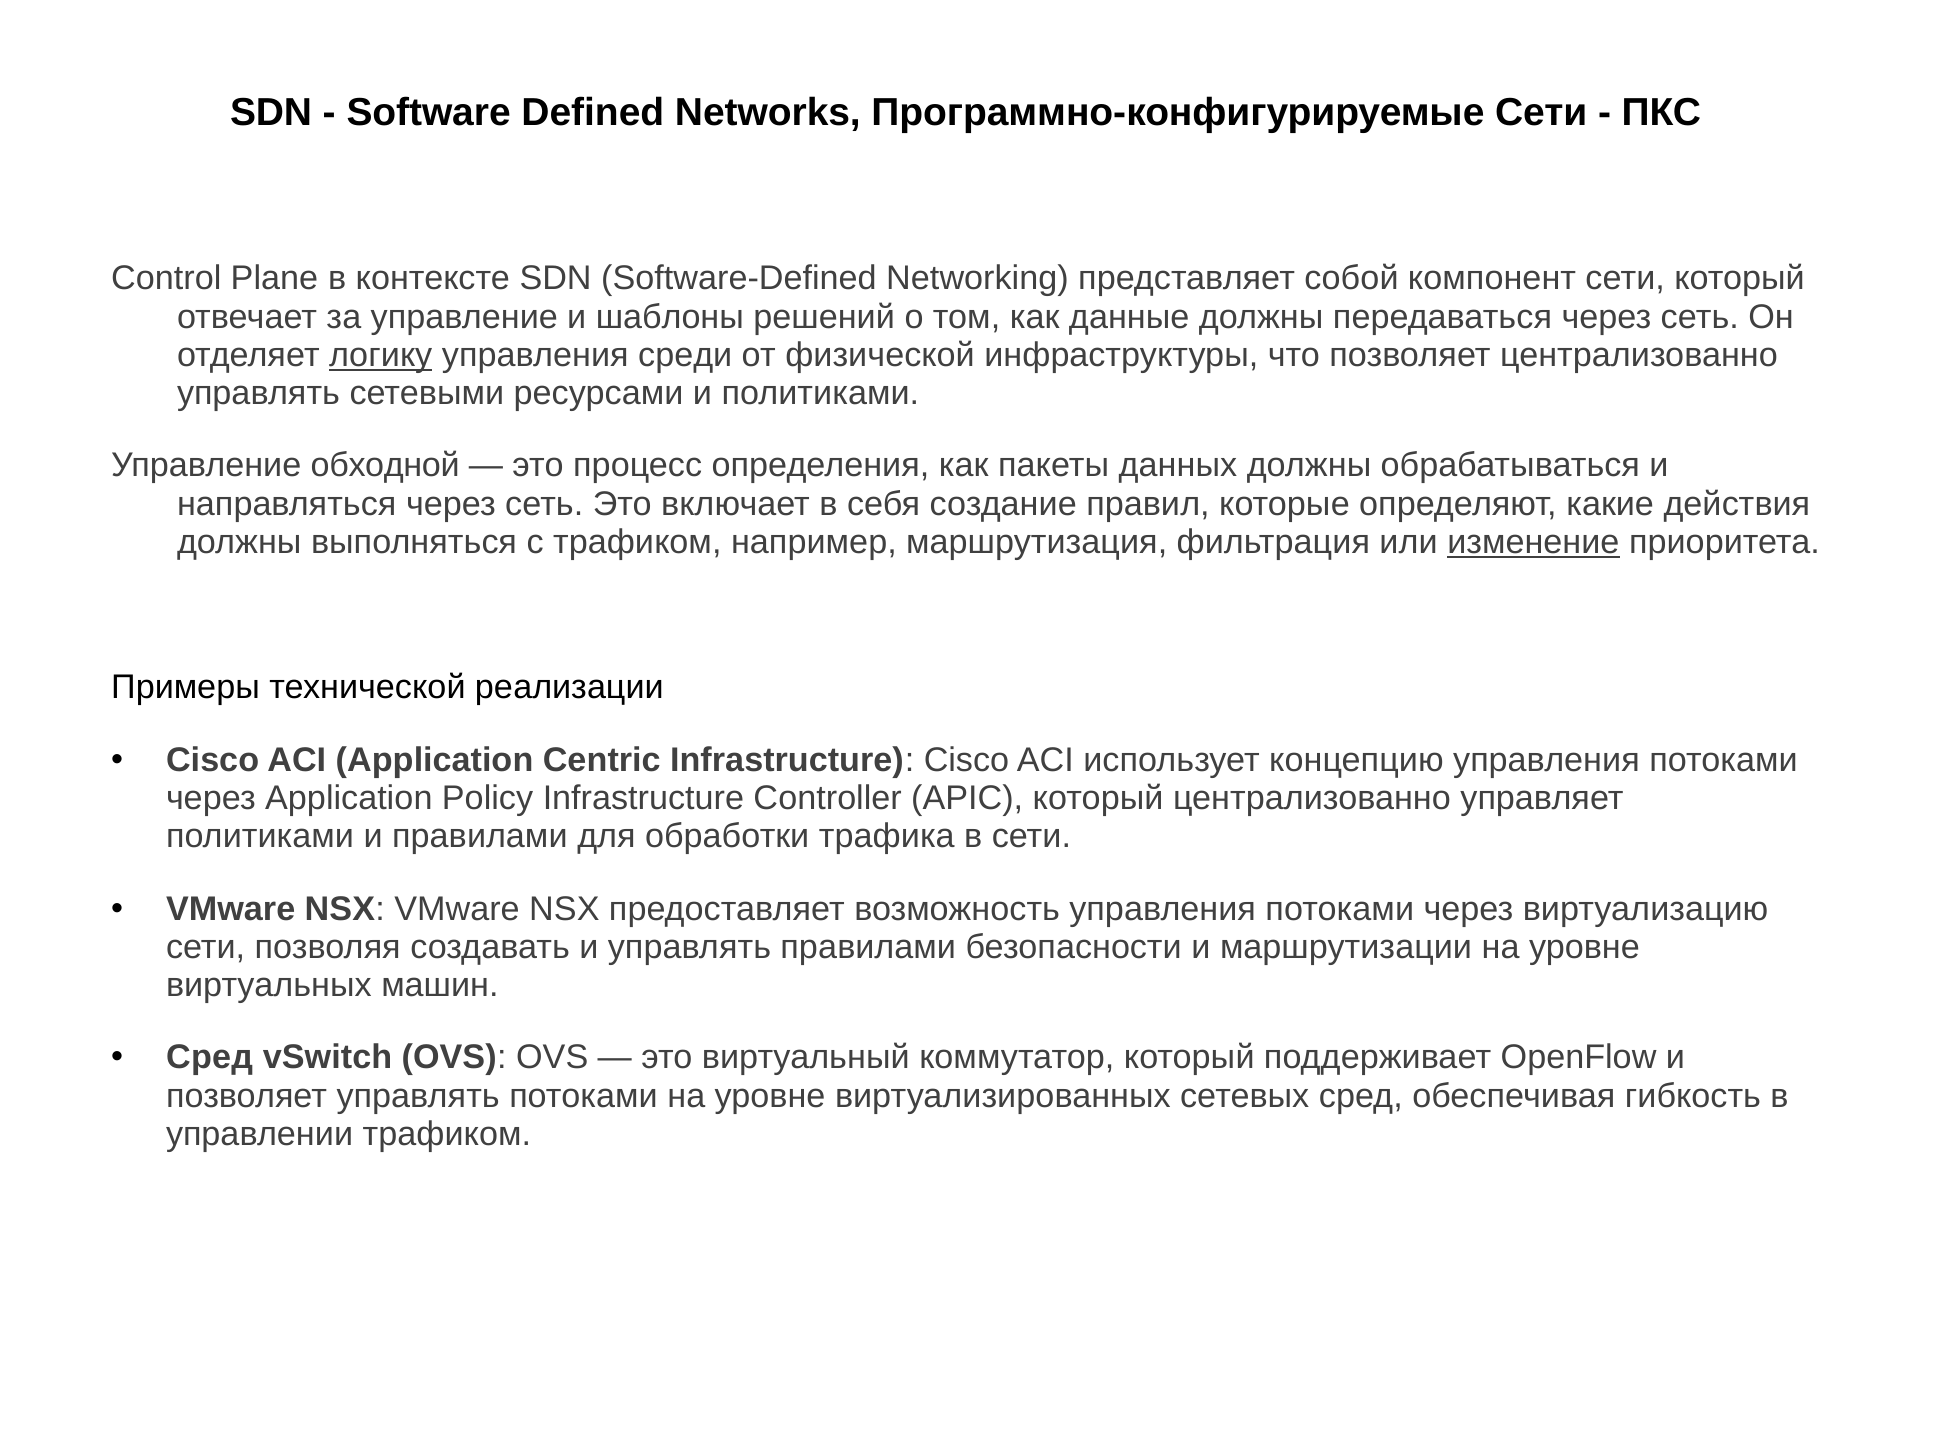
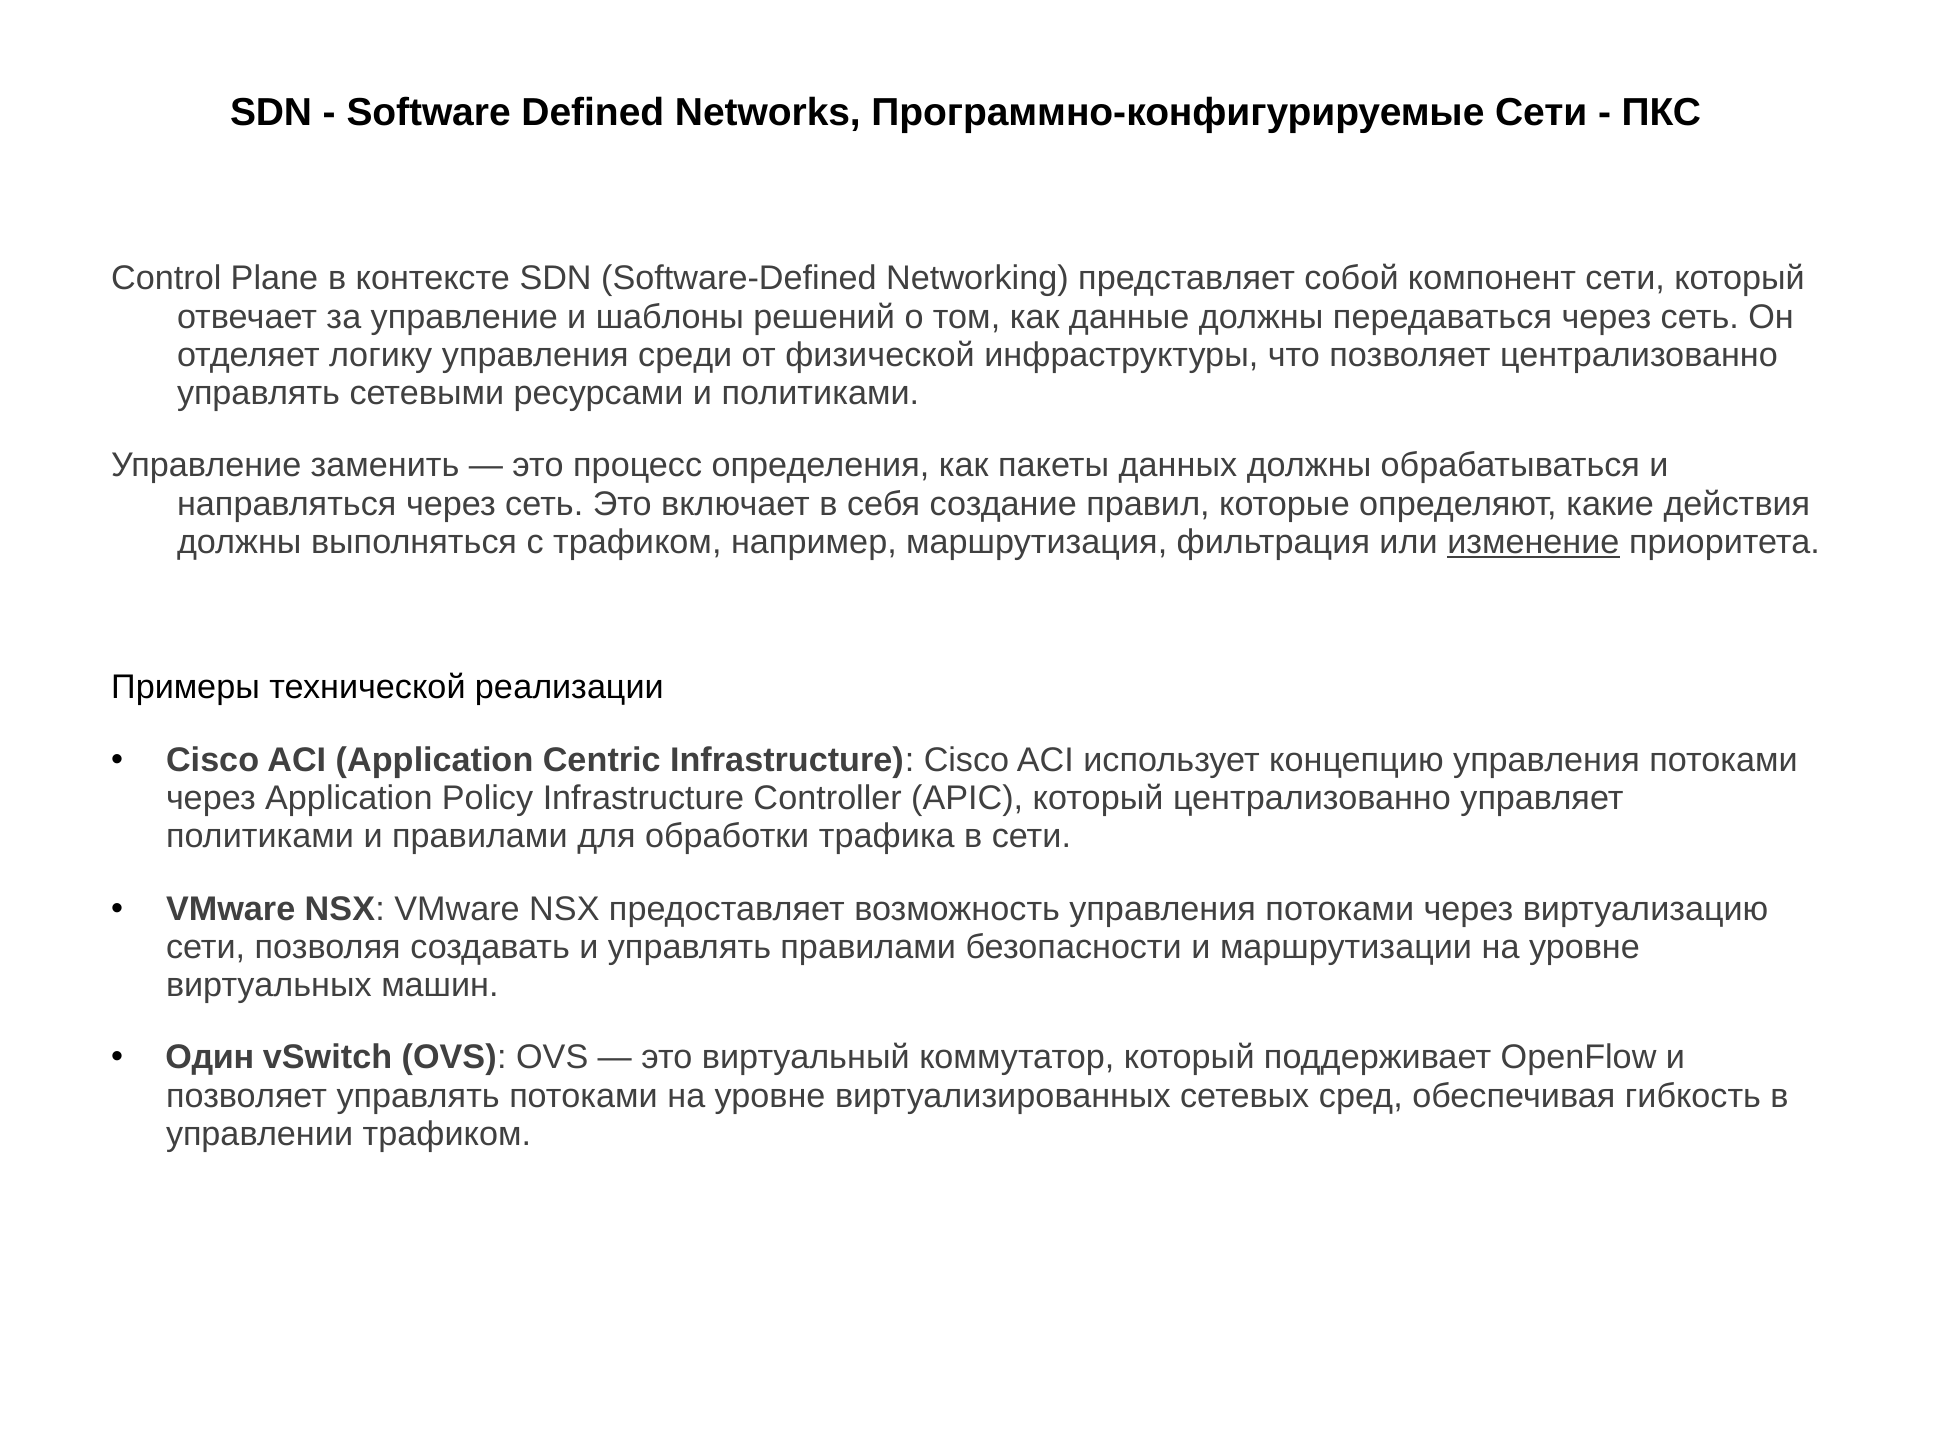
логику underline: present -> none (381, 355)
обходной: обходной -> заменить (385, 466)
Сред: Сред -> Один (210, 1058)
